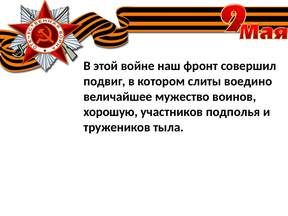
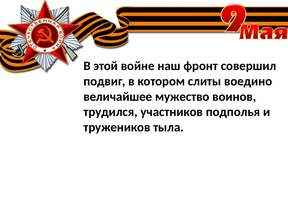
хорошую: хорошую -> трудился (111, 112)
